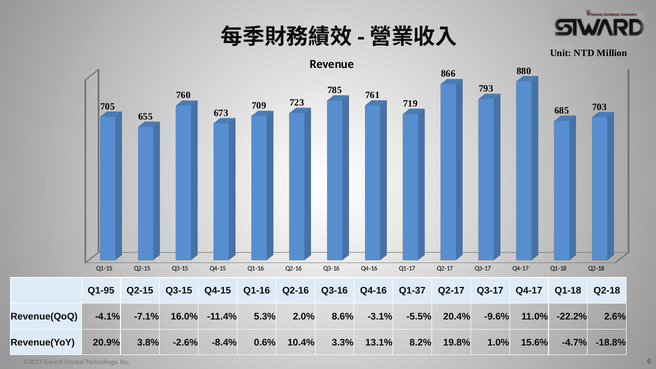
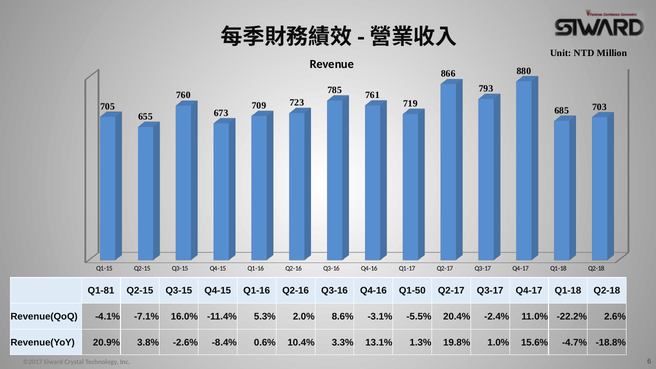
Q1-95: Q1-95 -> Q1-81 (101, 291)
Q1-37: Q1-37 -> Q1-50 (412, 291)
-9.6%: -9.6% -> -2.4% (497, 317)
8.2%: 8.2% -> 1.3% (421, 343)
